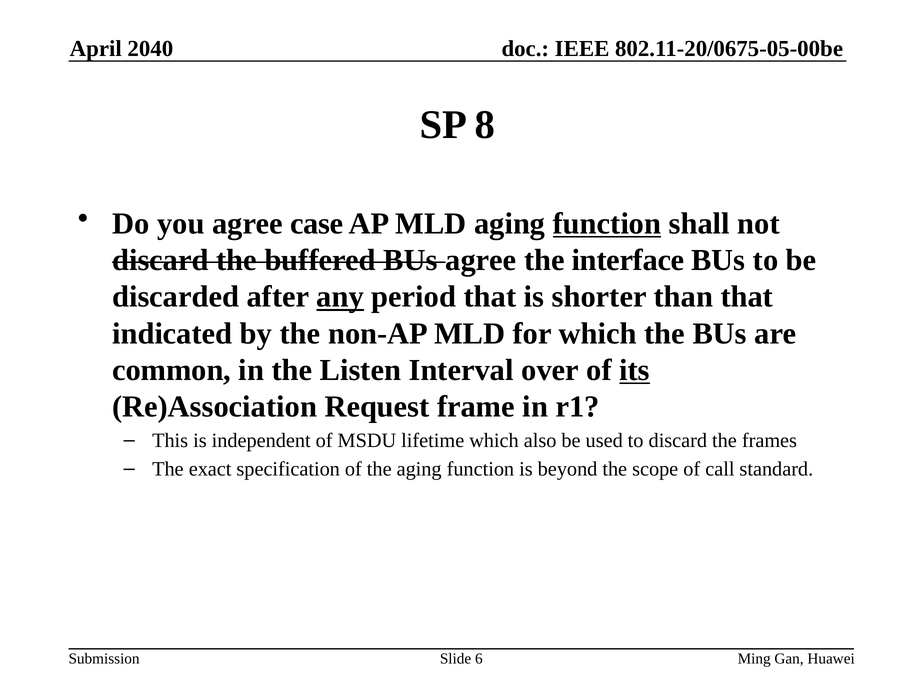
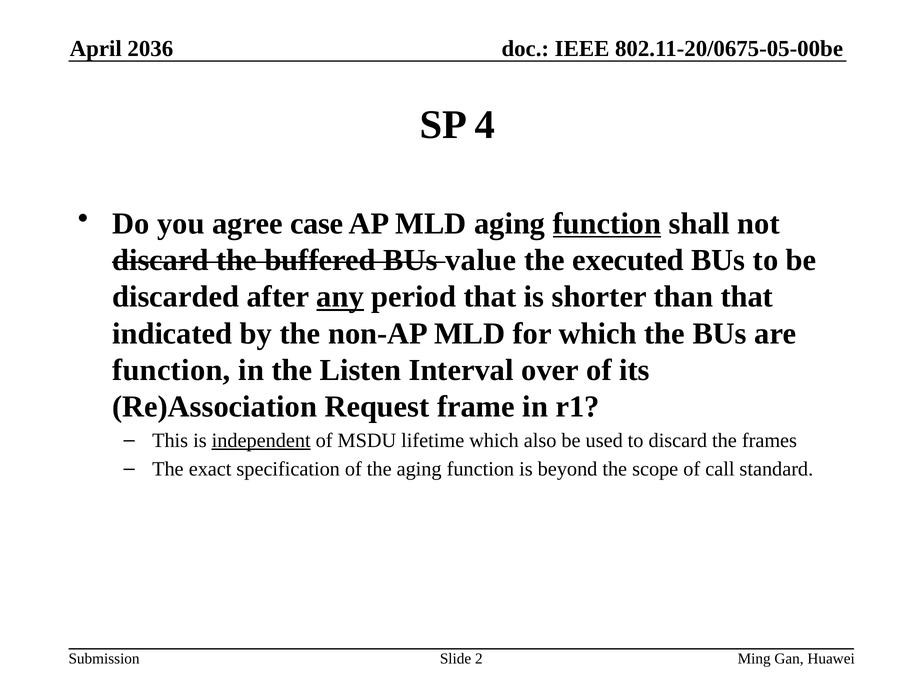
2040: 2040 -> 2036 (150, 49)
8: 8 -> 4 (485, 125)
BUs agree: agree -> value (481, 260)
interface: interface -> executed (628, 260)
common: common -> function (171, 370)
its underline: present -> none (635, 370)
independent underline: none -> present (261, 440)
6: 6 -> 2 (479, 658)
